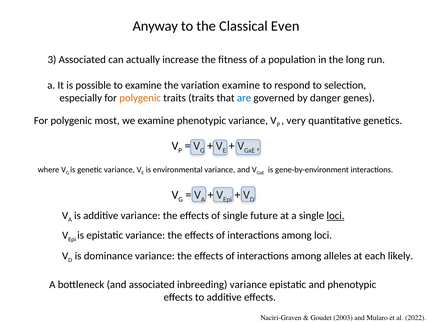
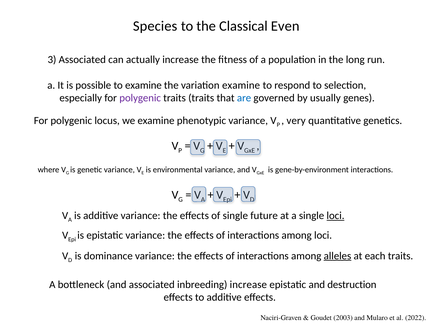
Anyway: Anyway -> Species (155, 26)
polygenic colour: orange -> purple (140, 98)
danger: danger -> usually (325, 98)
most: most -> locus (107, 121)
alleles underline: none -> present (337, 256)
each likely: likely -> traits (401, 256)
inbreeding variance: variance -> increase (248, 285)
and phenotypic: phenotypic -> destruction (352, 285)
